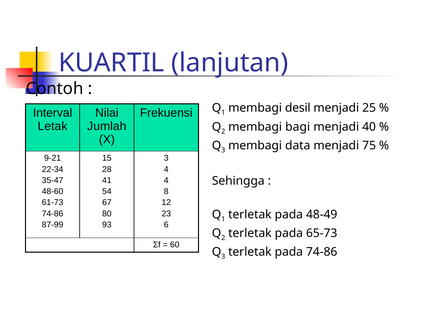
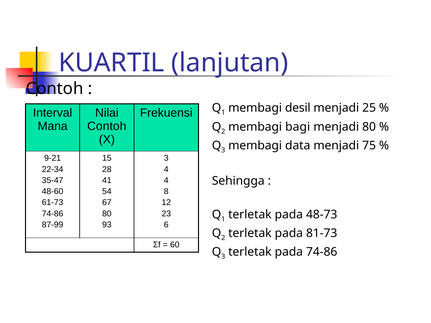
Letak: Letak -> Mana (53, 126)
Jumlah: Jumlah -> Contoh (107, 126)
menjadi 40: 40 -> 80 (369, 127)
48-49: 48-49 -> 48-73 (322, 215)
65-73: 65-73 -> 81-73 (322, 233)
